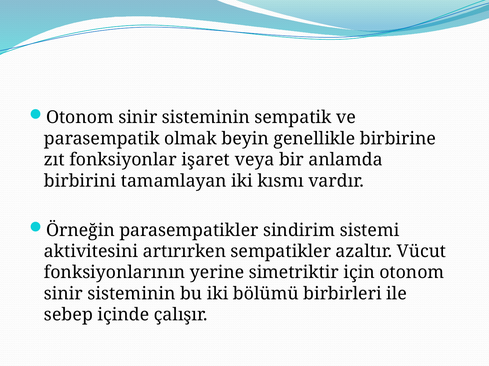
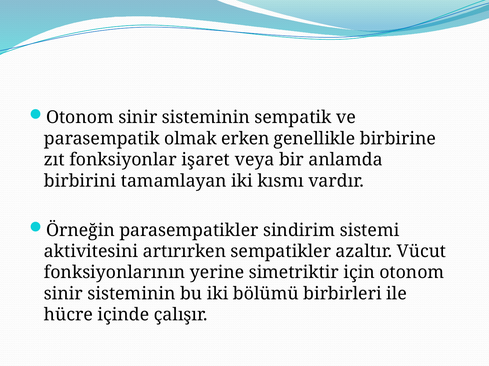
beyin: beyin -> erken (245, 139)
sebep: sebep -> hücre (68, 315)
